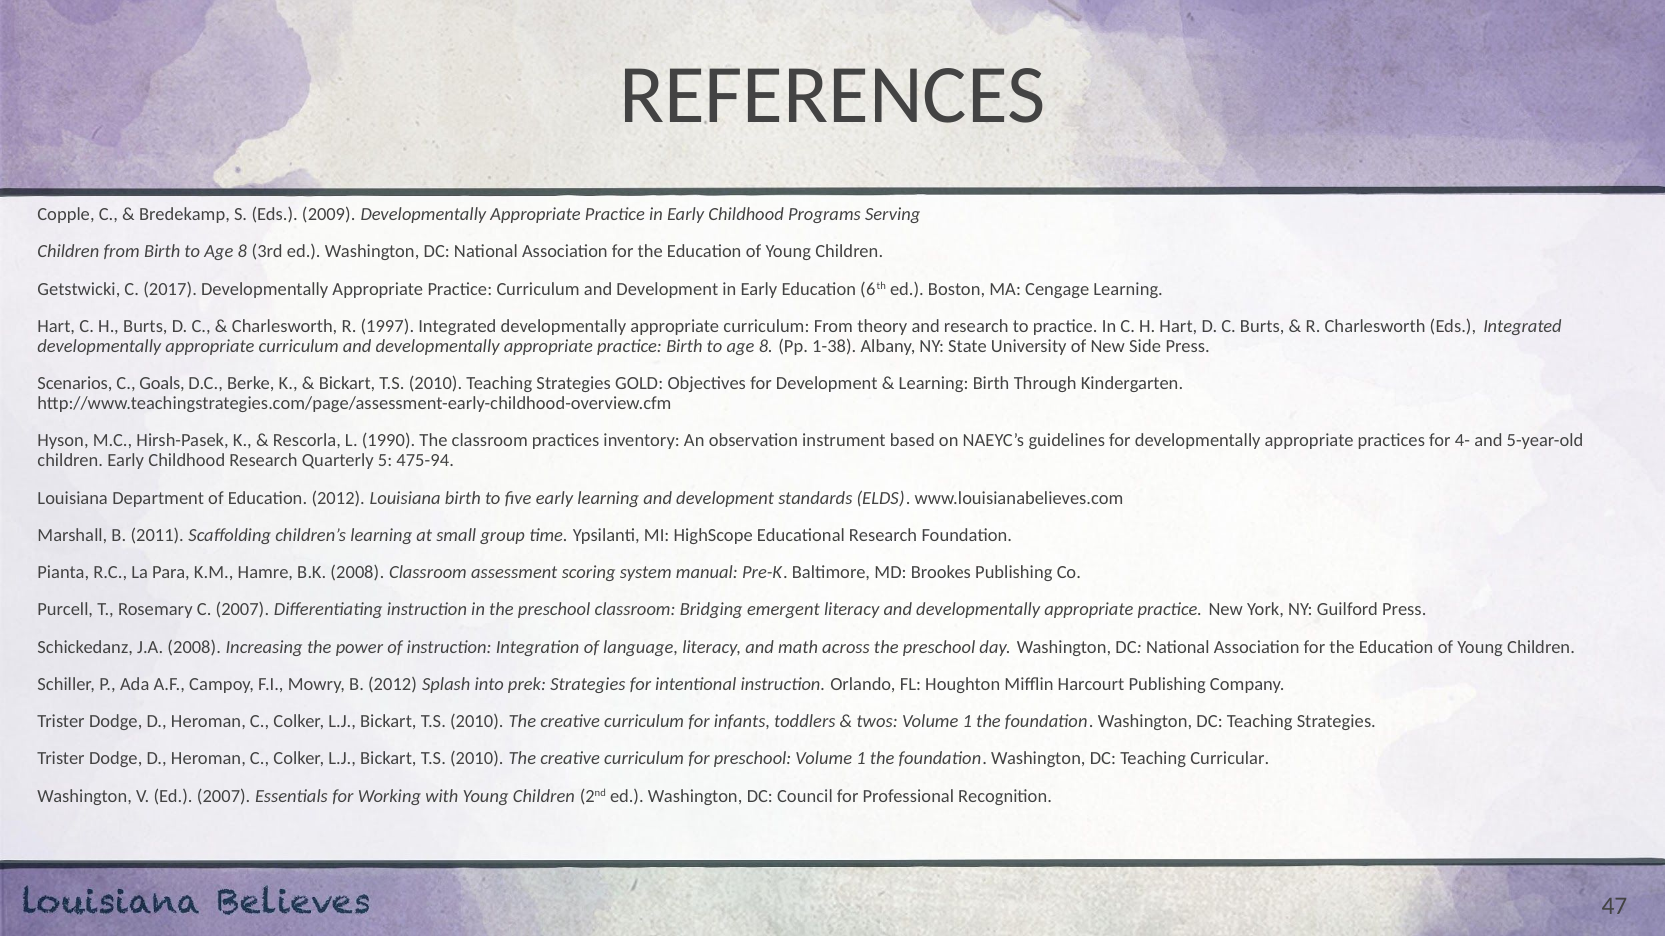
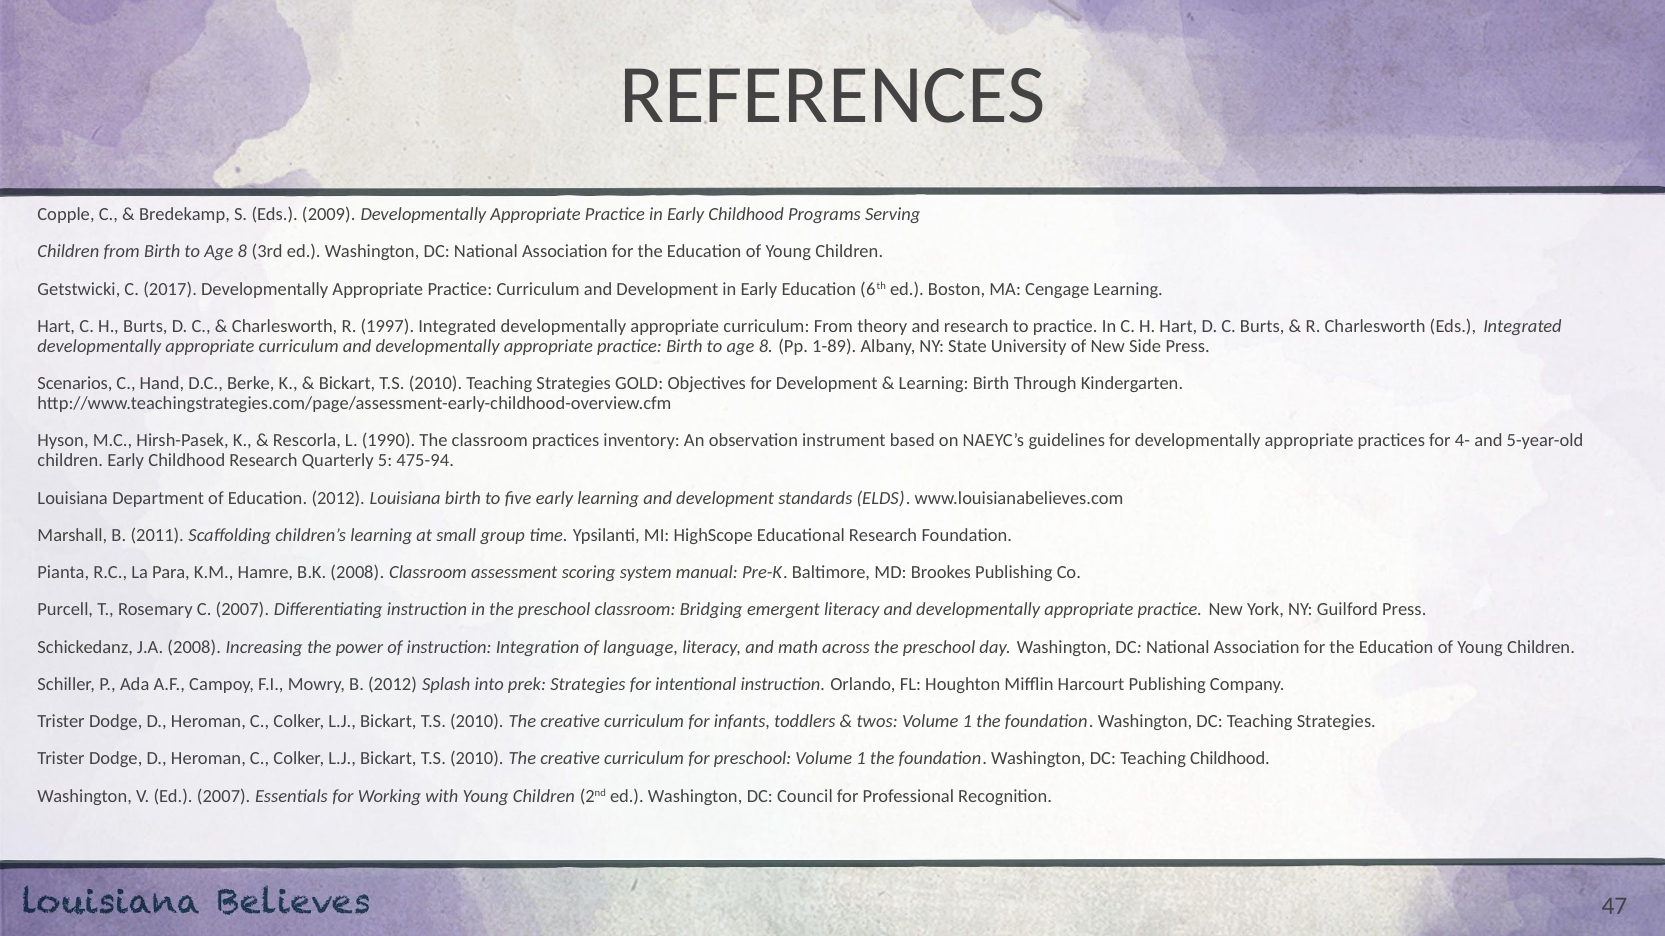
1-38: 1-38 -> 1-89 (834, 347)
Goals: Goals -> Hand (162, 384)
Teaching Curricular: Curricular -> Childhood (1230, 759)
